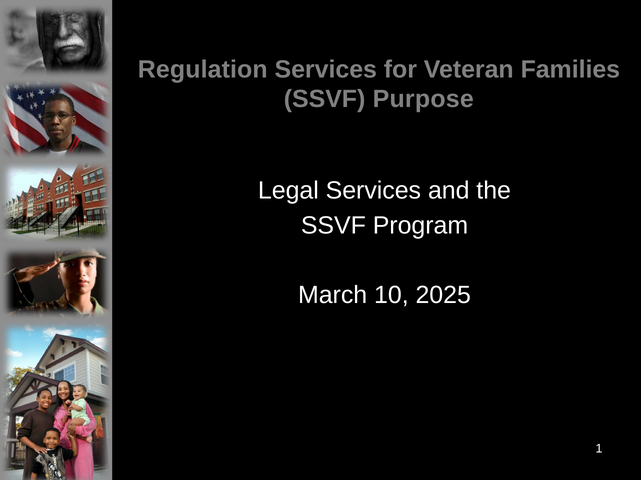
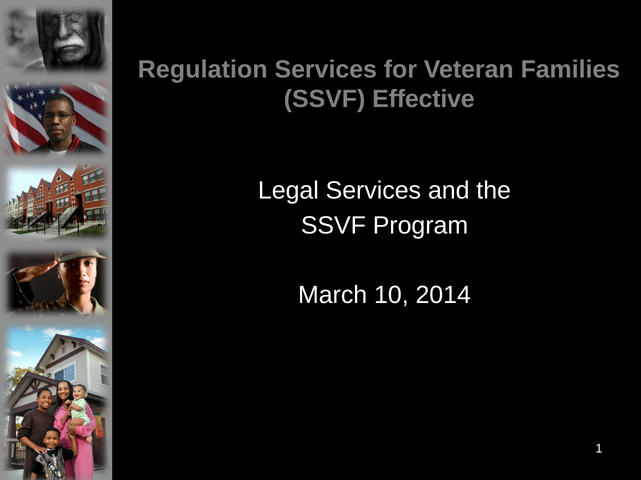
Purpose: Purpose -> Effective (423, 99)
2025: 2025 -> 2014 (443, 296)
